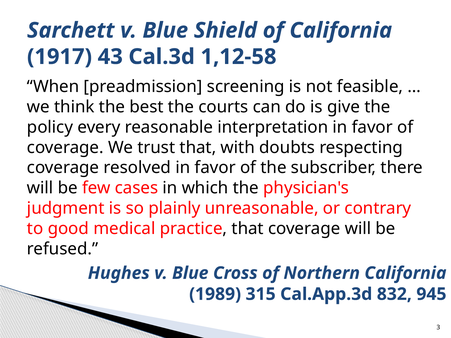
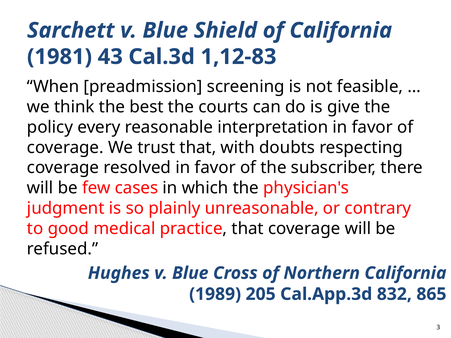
1917: 1917 -> 1981 (60, 57)
1,12-58: 1,12-58 -> 1,12-83 (239, 57)
315: 315 -> 205 (261, 294)
945: 945 -> 865 (431, 294)
